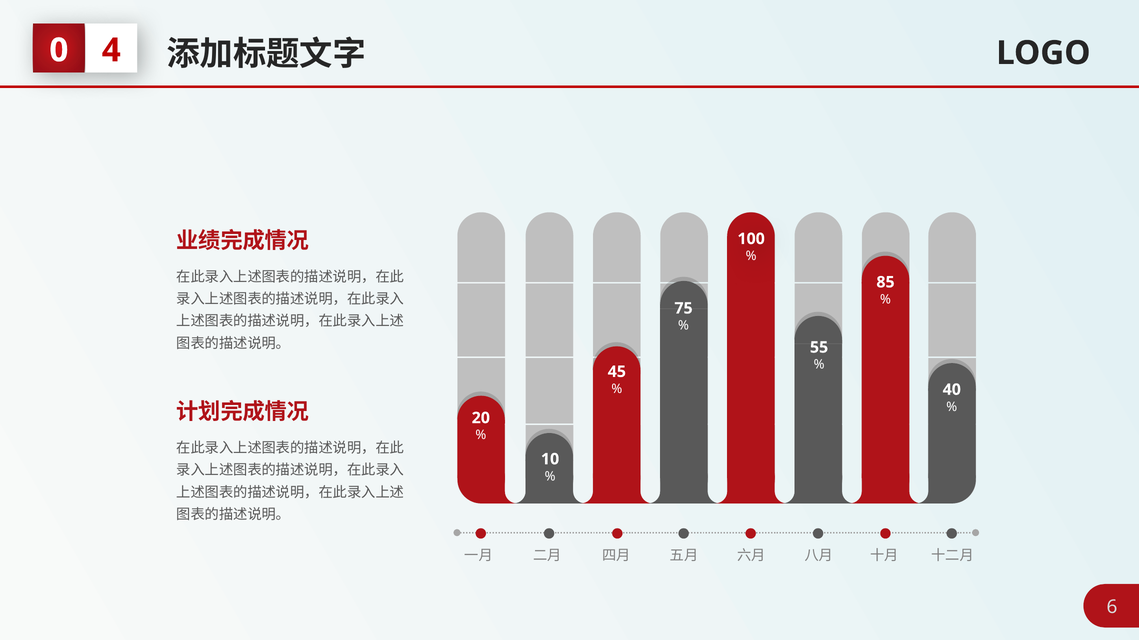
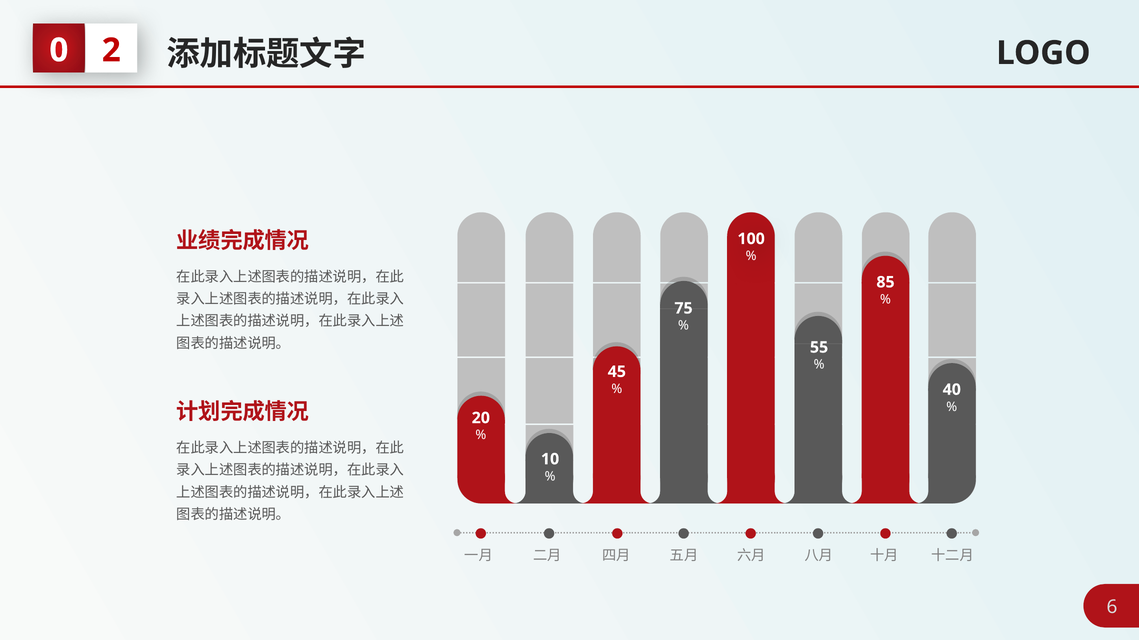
4: 4 -> 2 (111, 50)
